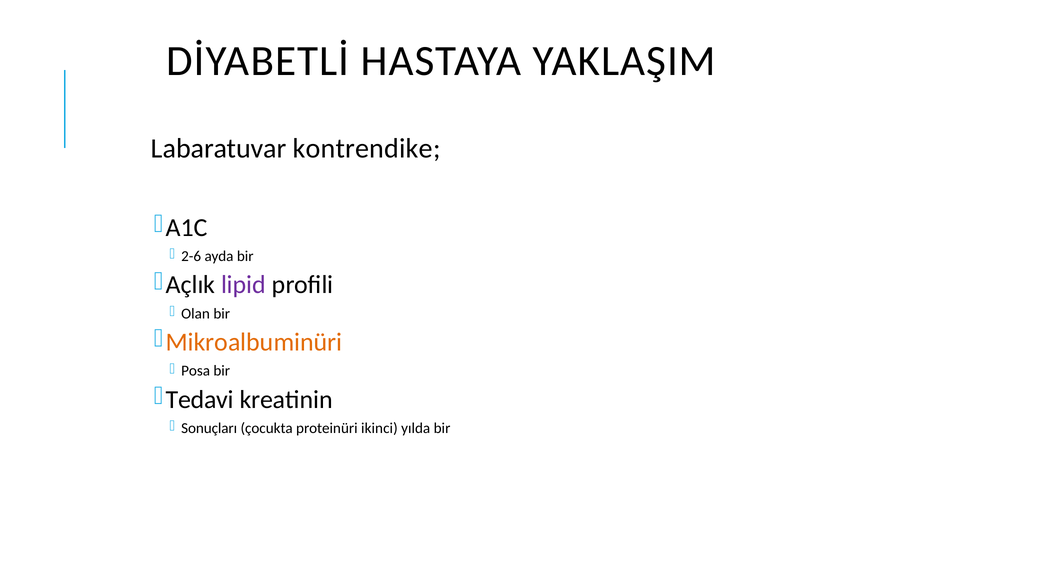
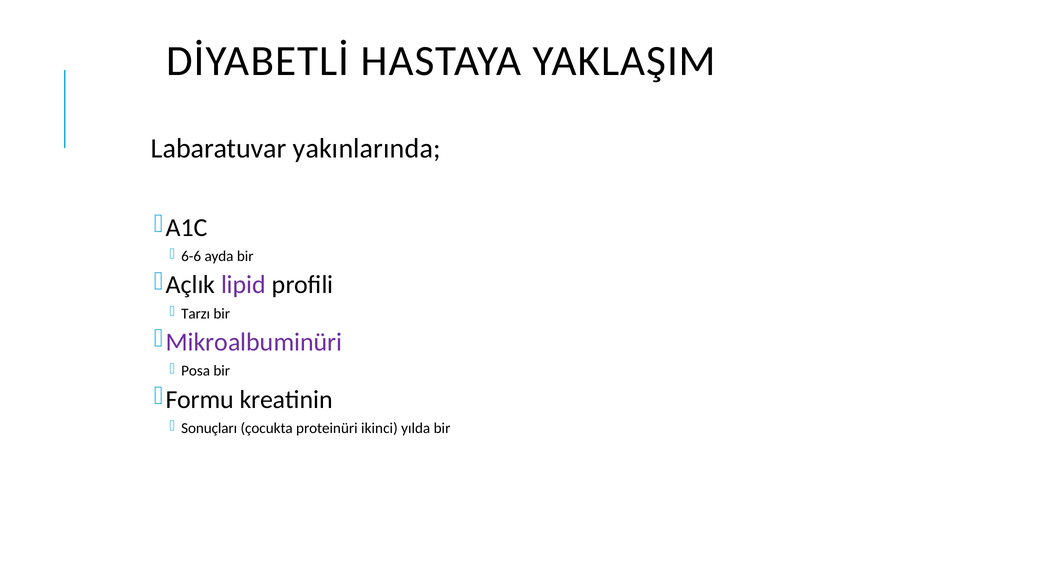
kontrendike: kontrendike -> yakınlarında (367, 149)
2-6: 2-6 -> 6-6 (191, 256)
Olan: Olan -> Tarzı (196, 314)
Mikroalbuminüri colour: orange -> purple (254, 342)
Tedavi: Tedavi -> Formu (200, 400)
